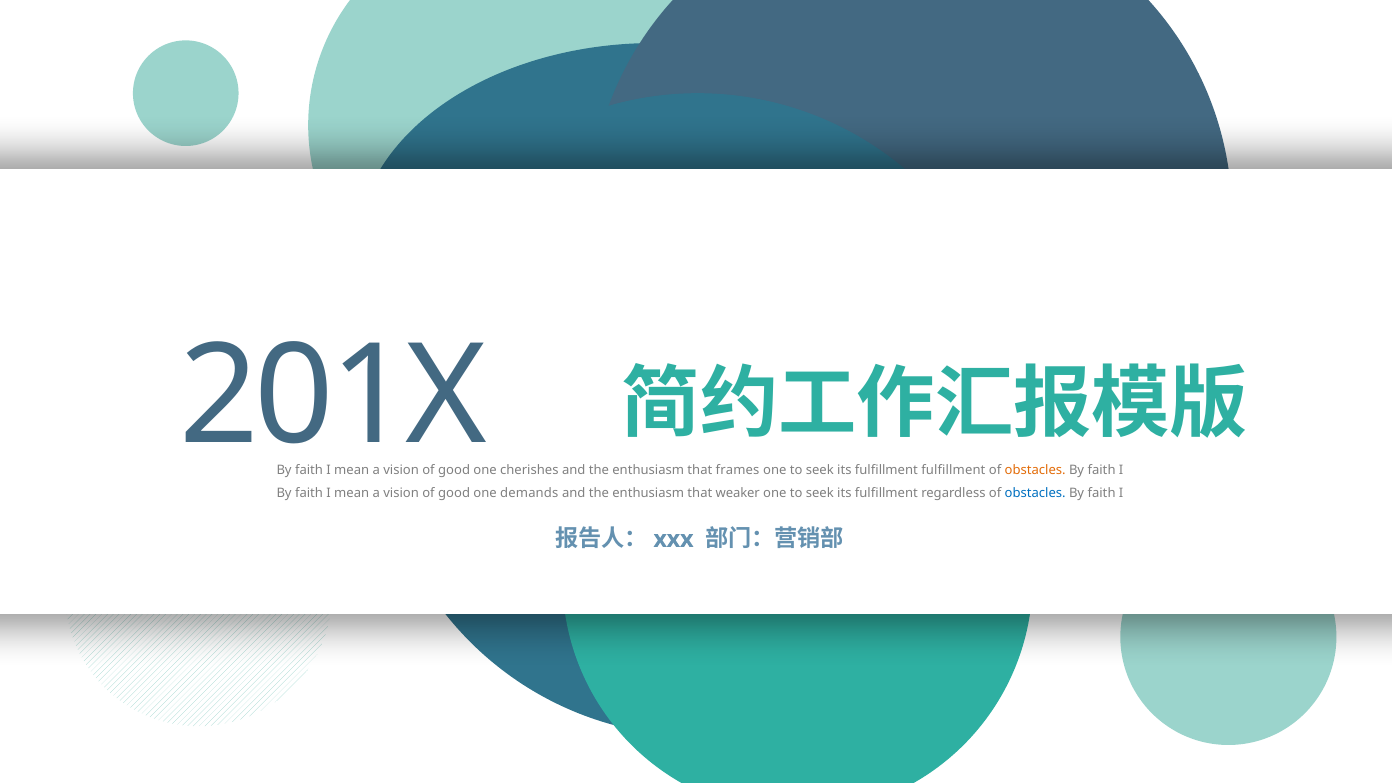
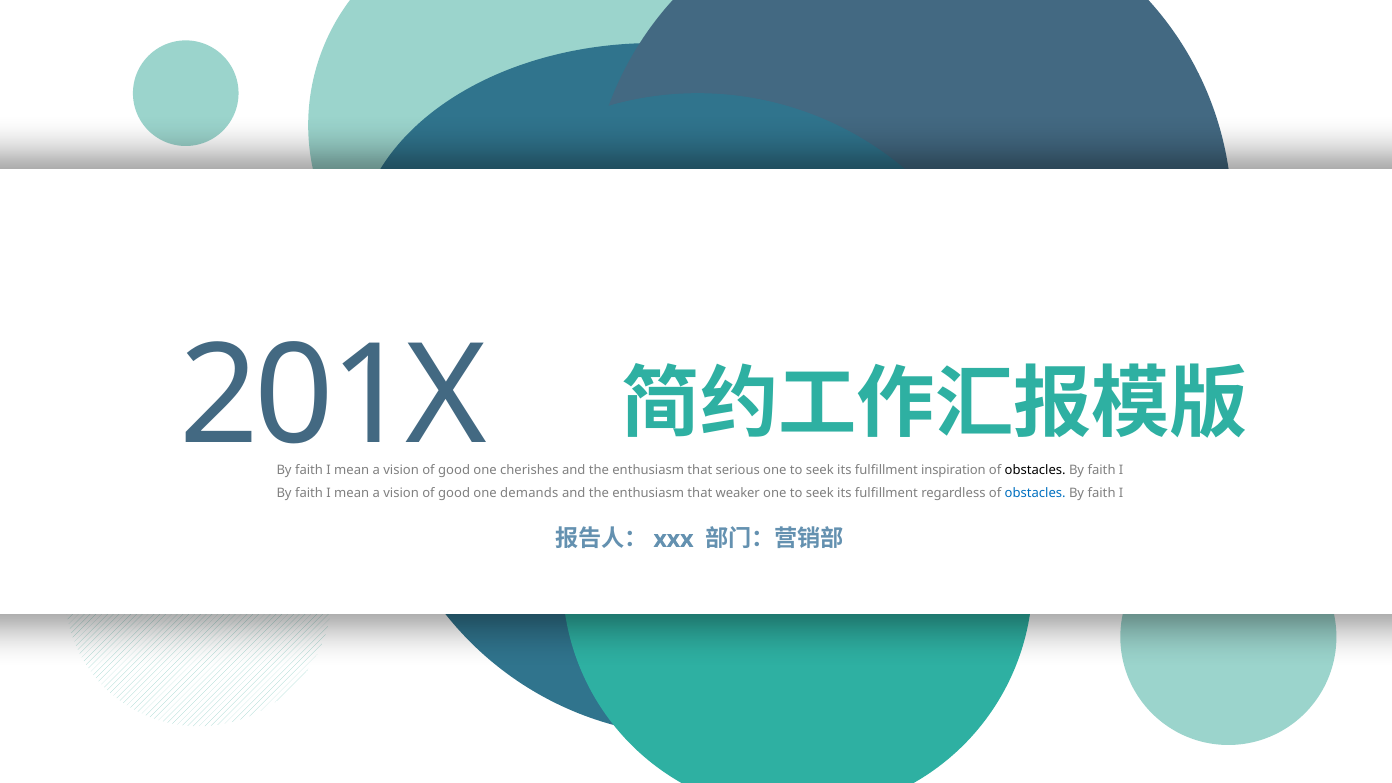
frames: frames -> serious (738, 470)
fulfillment fulfillment: fulfillment -> inspiration (953, 470)
obstacles colour: orange -> black (1035, 470)
